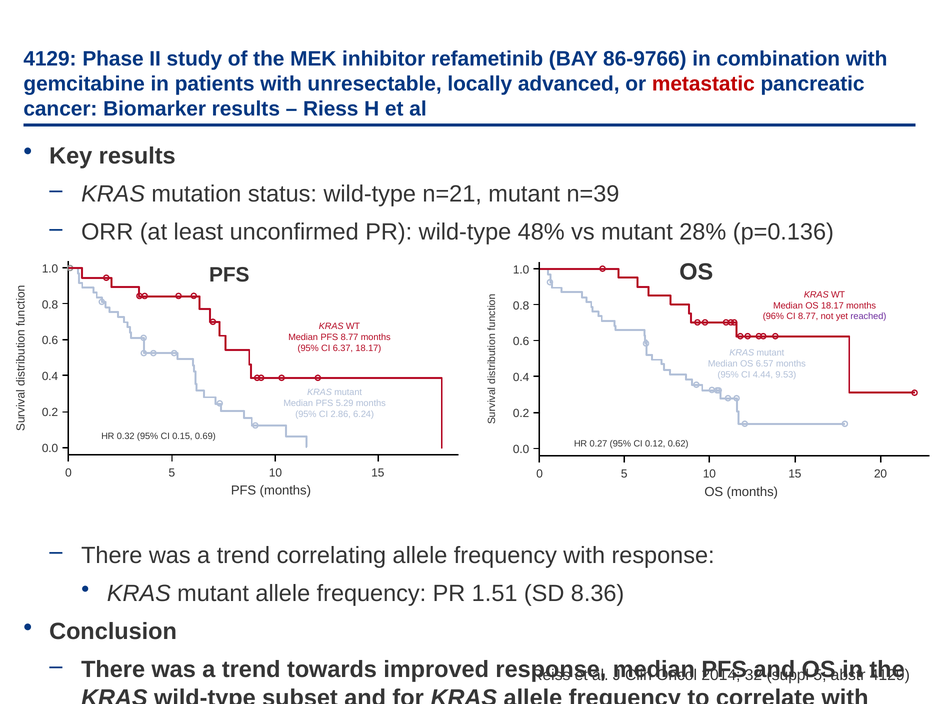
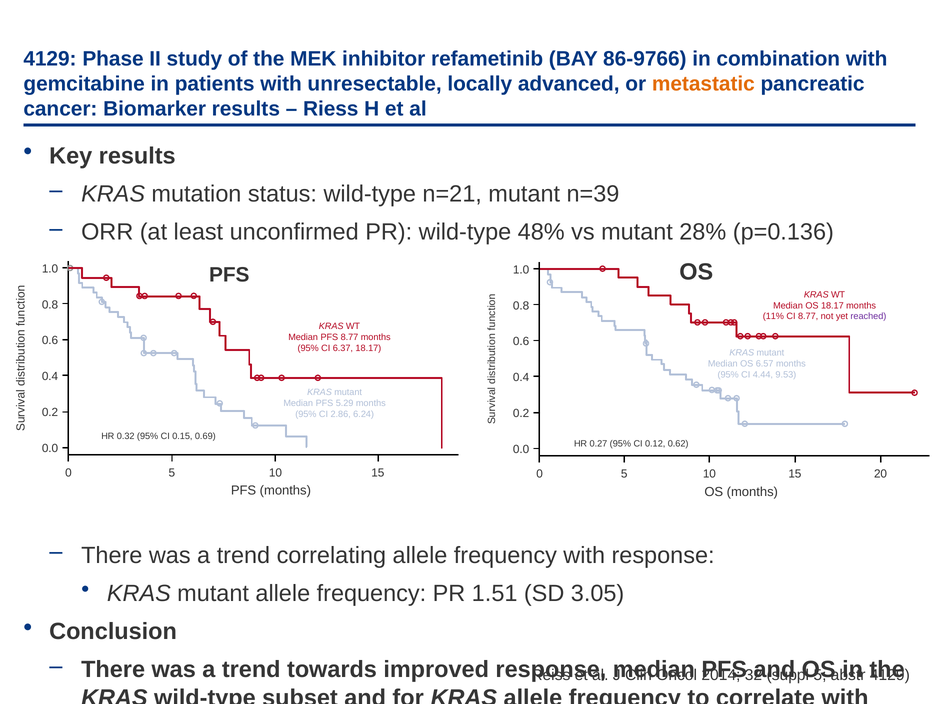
metastatic colour: red -> orange (703, 84)
96%: 96% -> 11% (773, 317)
8.36: 8.36 -> 3.05 (598, 594)
